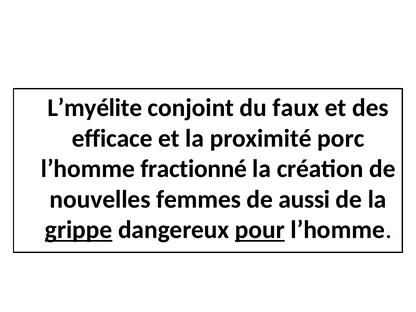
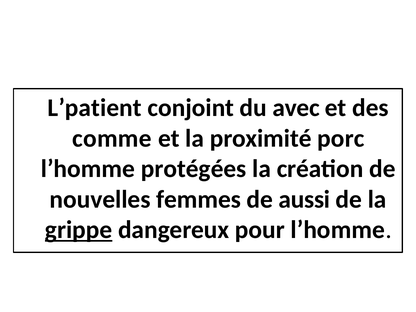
L’myélite: L’myélite -> L’patient (95, 108)
faux: faux -> avec (296, 108)
efficace: efficace -> comme (112, 138)
fractionné: fractionné -> protégées (194, 169)
pour underline: present -> none (260, 230)
